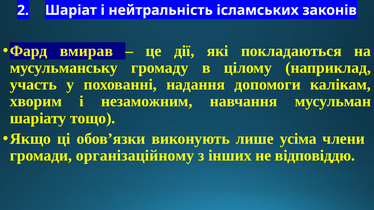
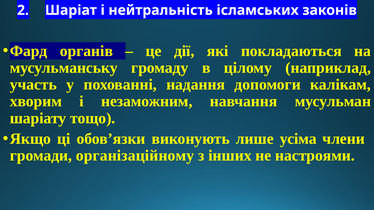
вмирав: вмирав -> органів (86, 51)
відповіддю: відповіддю -> настроями (315, 156)
